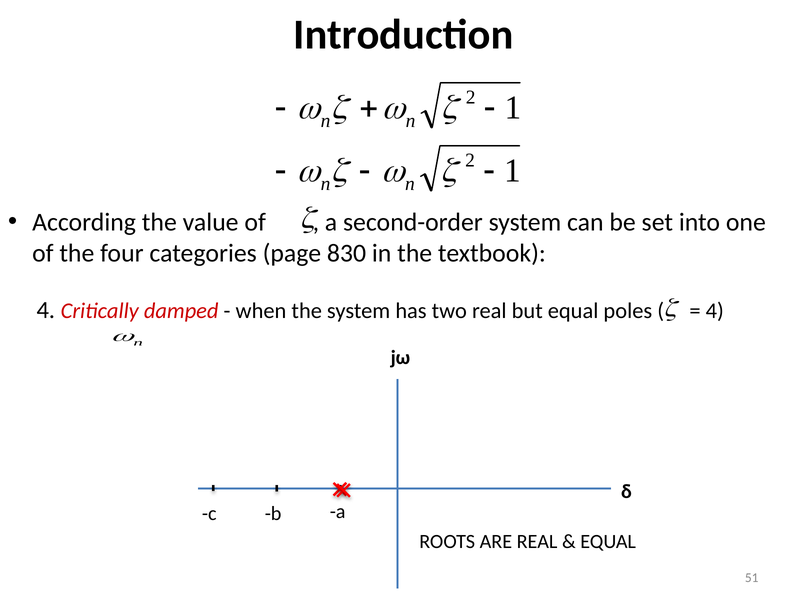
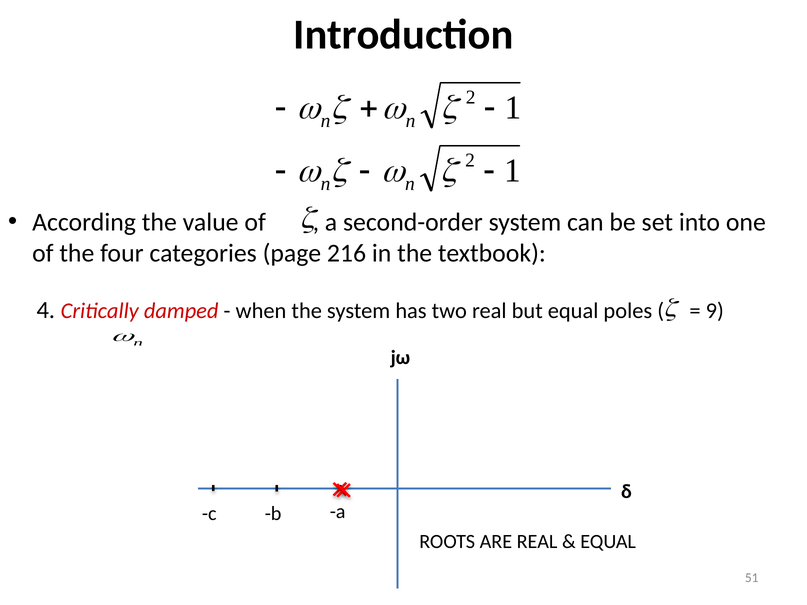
830: 830 -> 216 (347, 253)
4: 4 -> 9 (715, 311)
